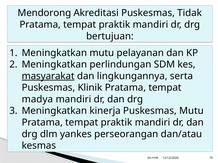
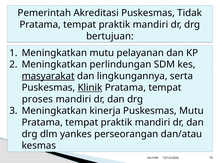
Mendorong: Mendorong -> Pemerintah (44, 13)
Klinik underline: none -> present (90, 88)
madya: madya -> proses (37, 100)
